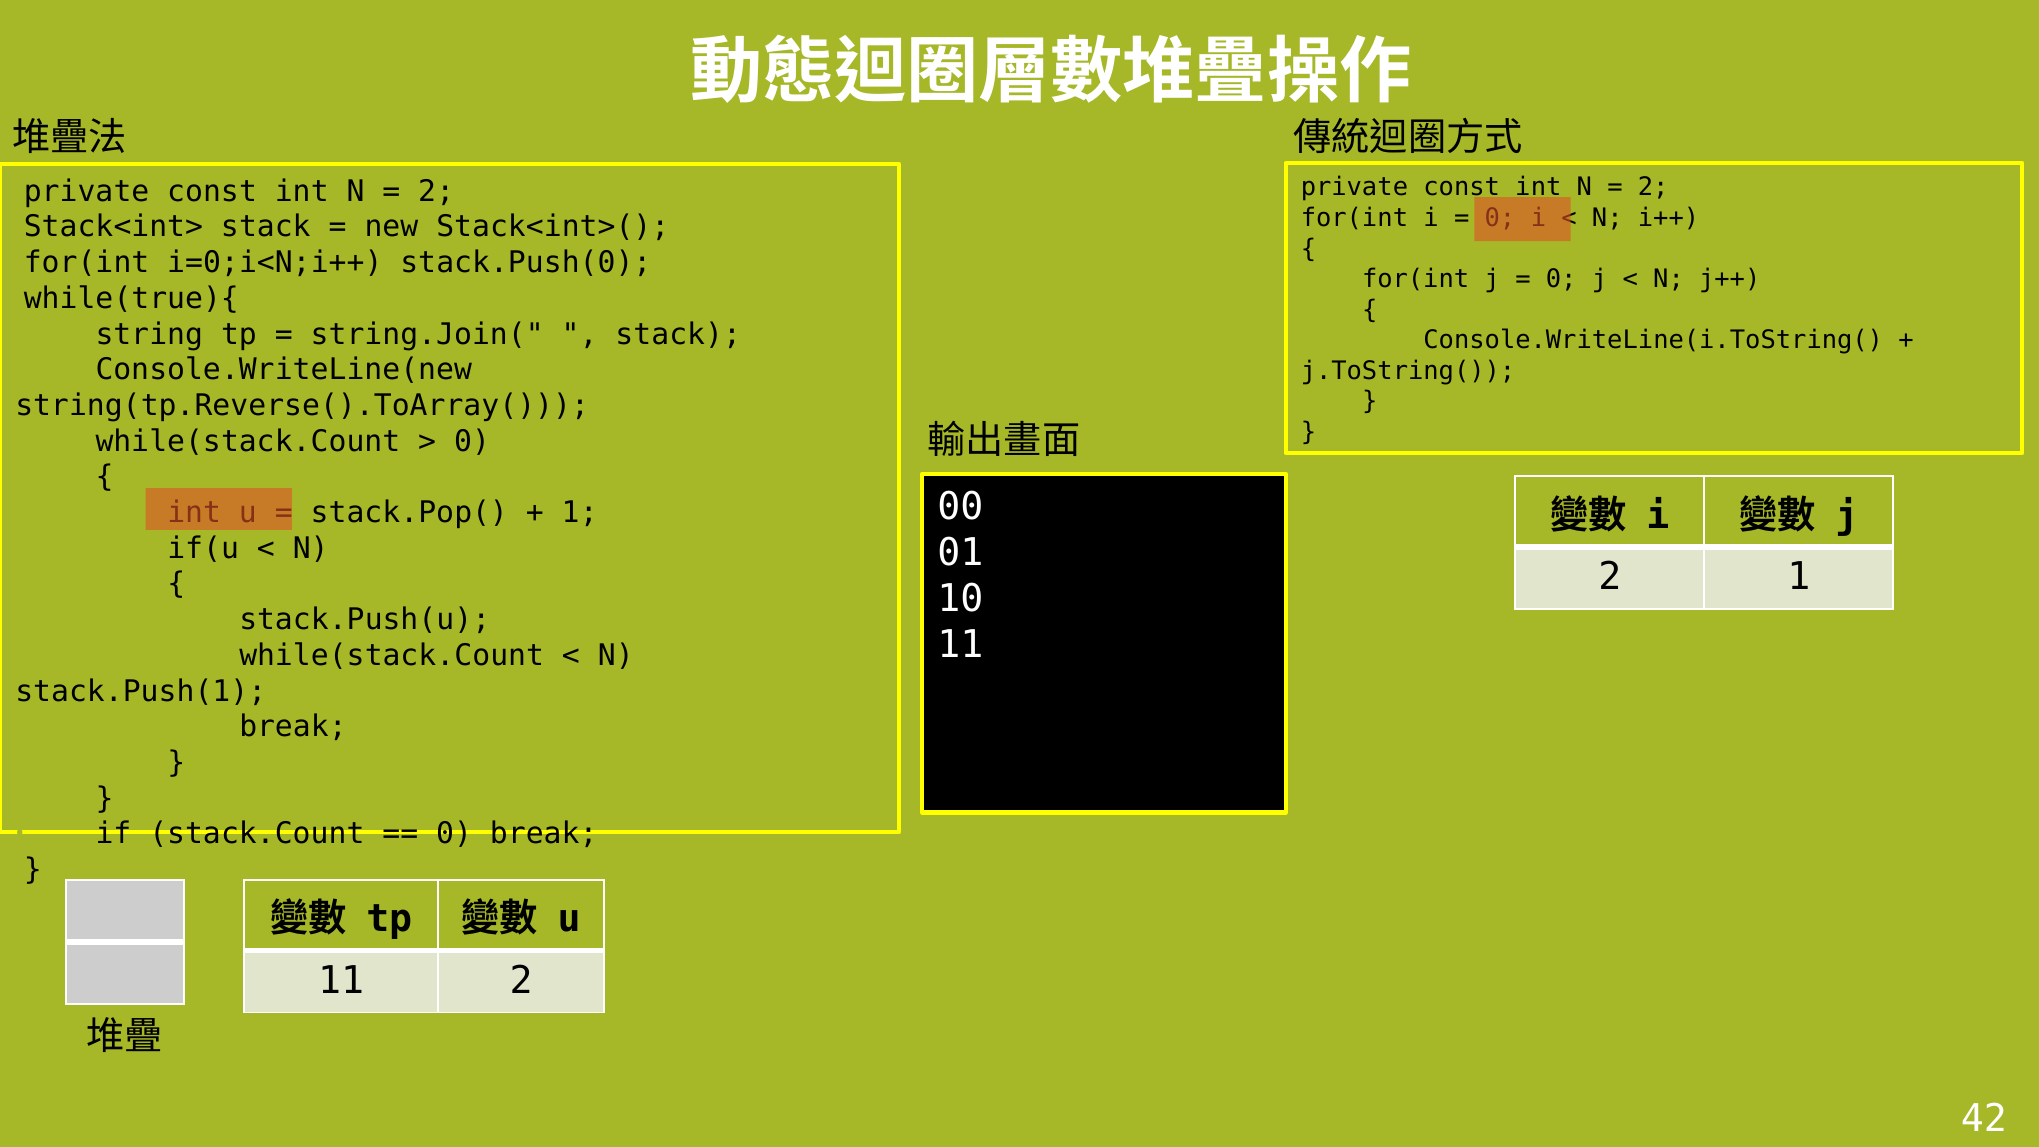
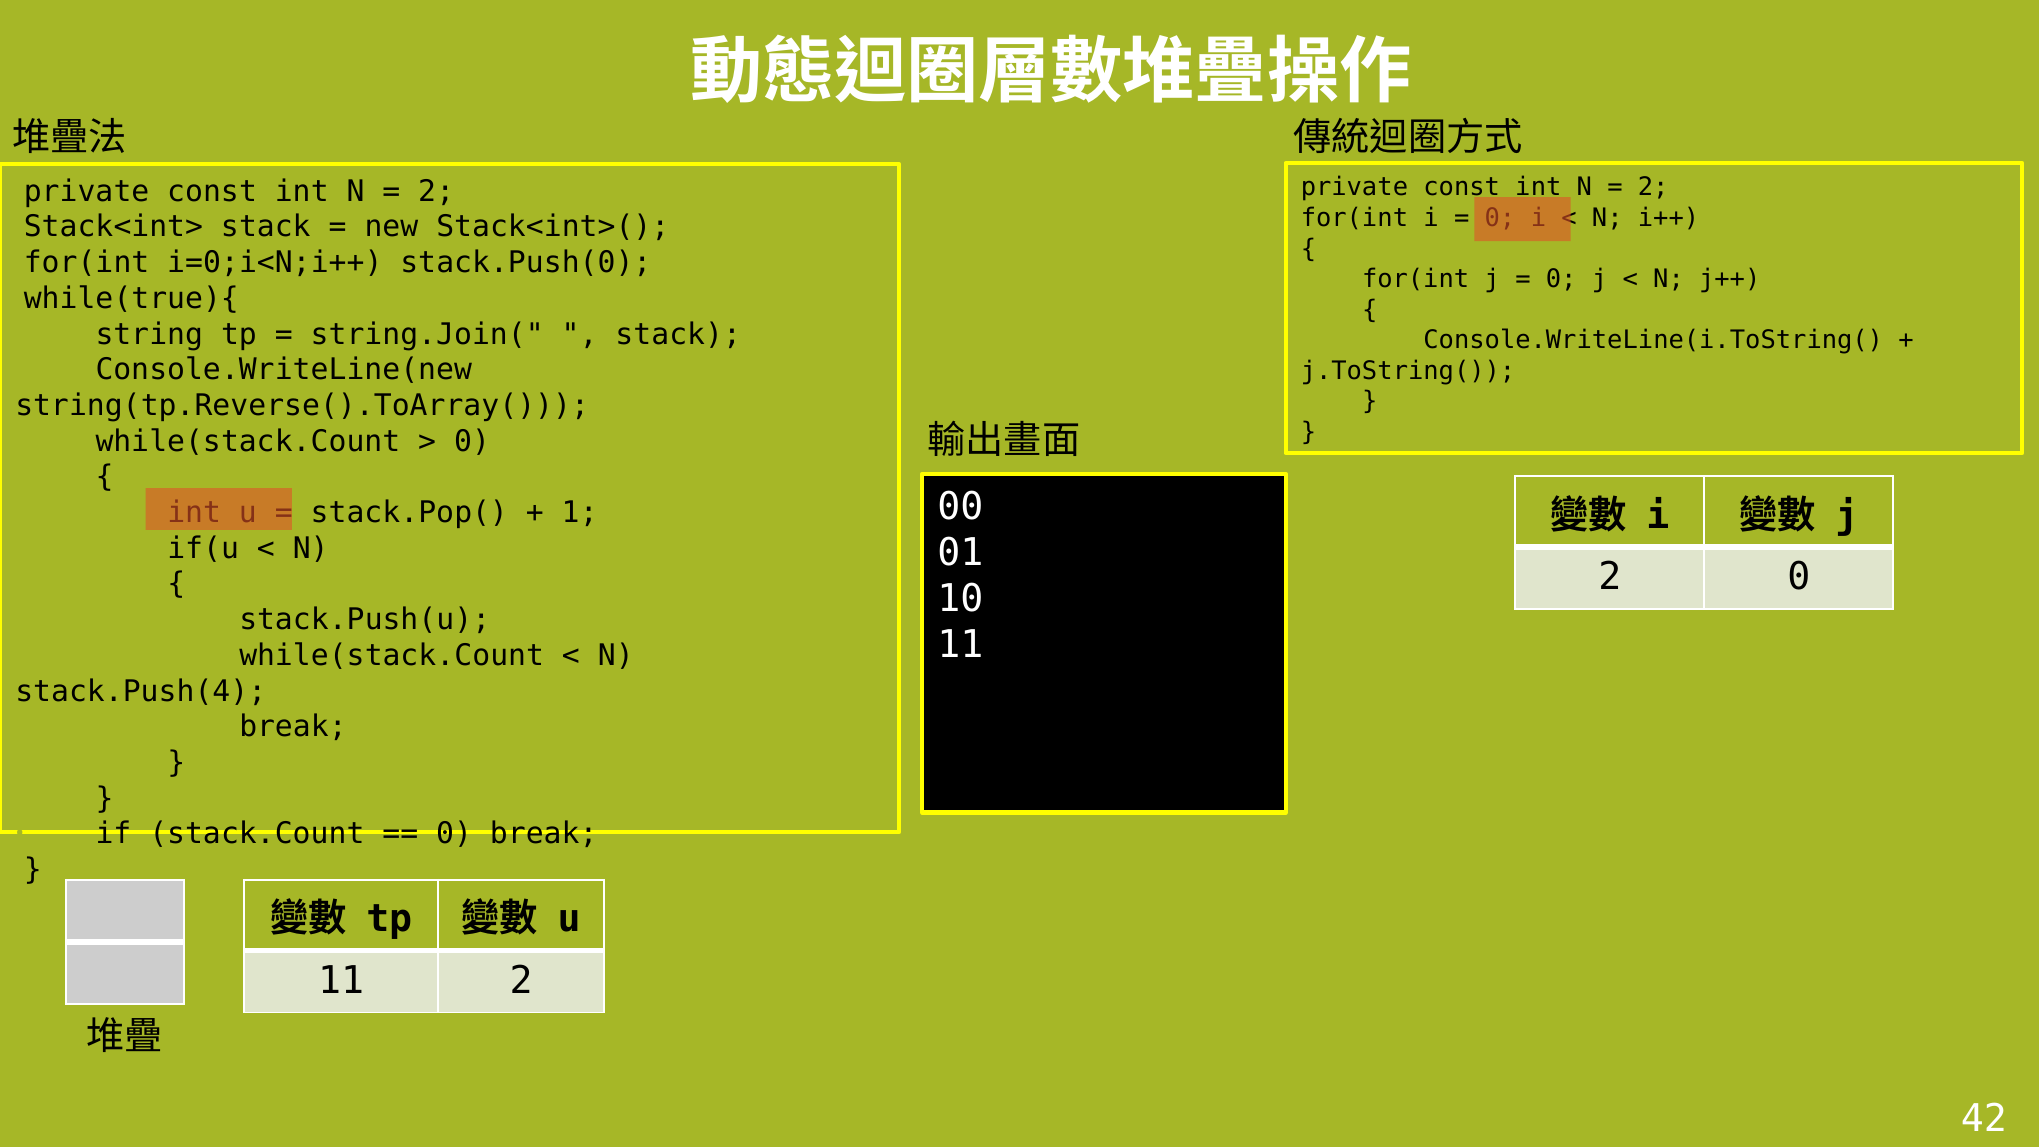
2 1: 1 -> 0 (1799, 577)
stack.Push(1: stack.Push(1 -> stack.Push(4 (141, 691)
